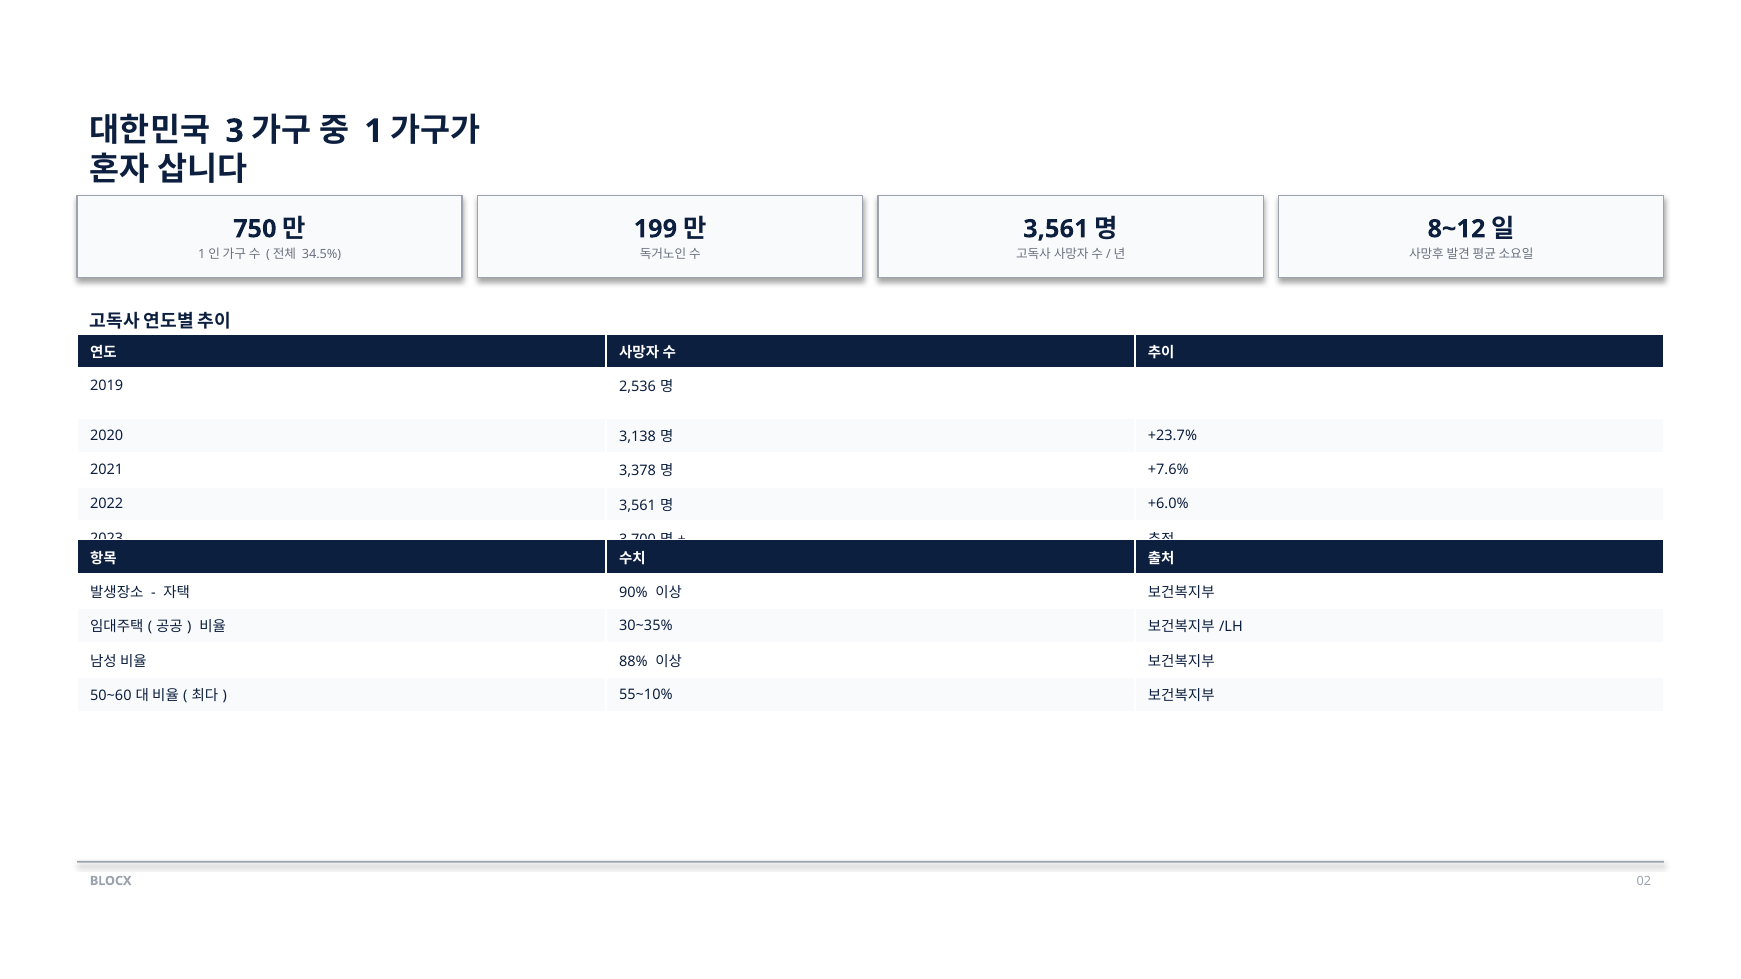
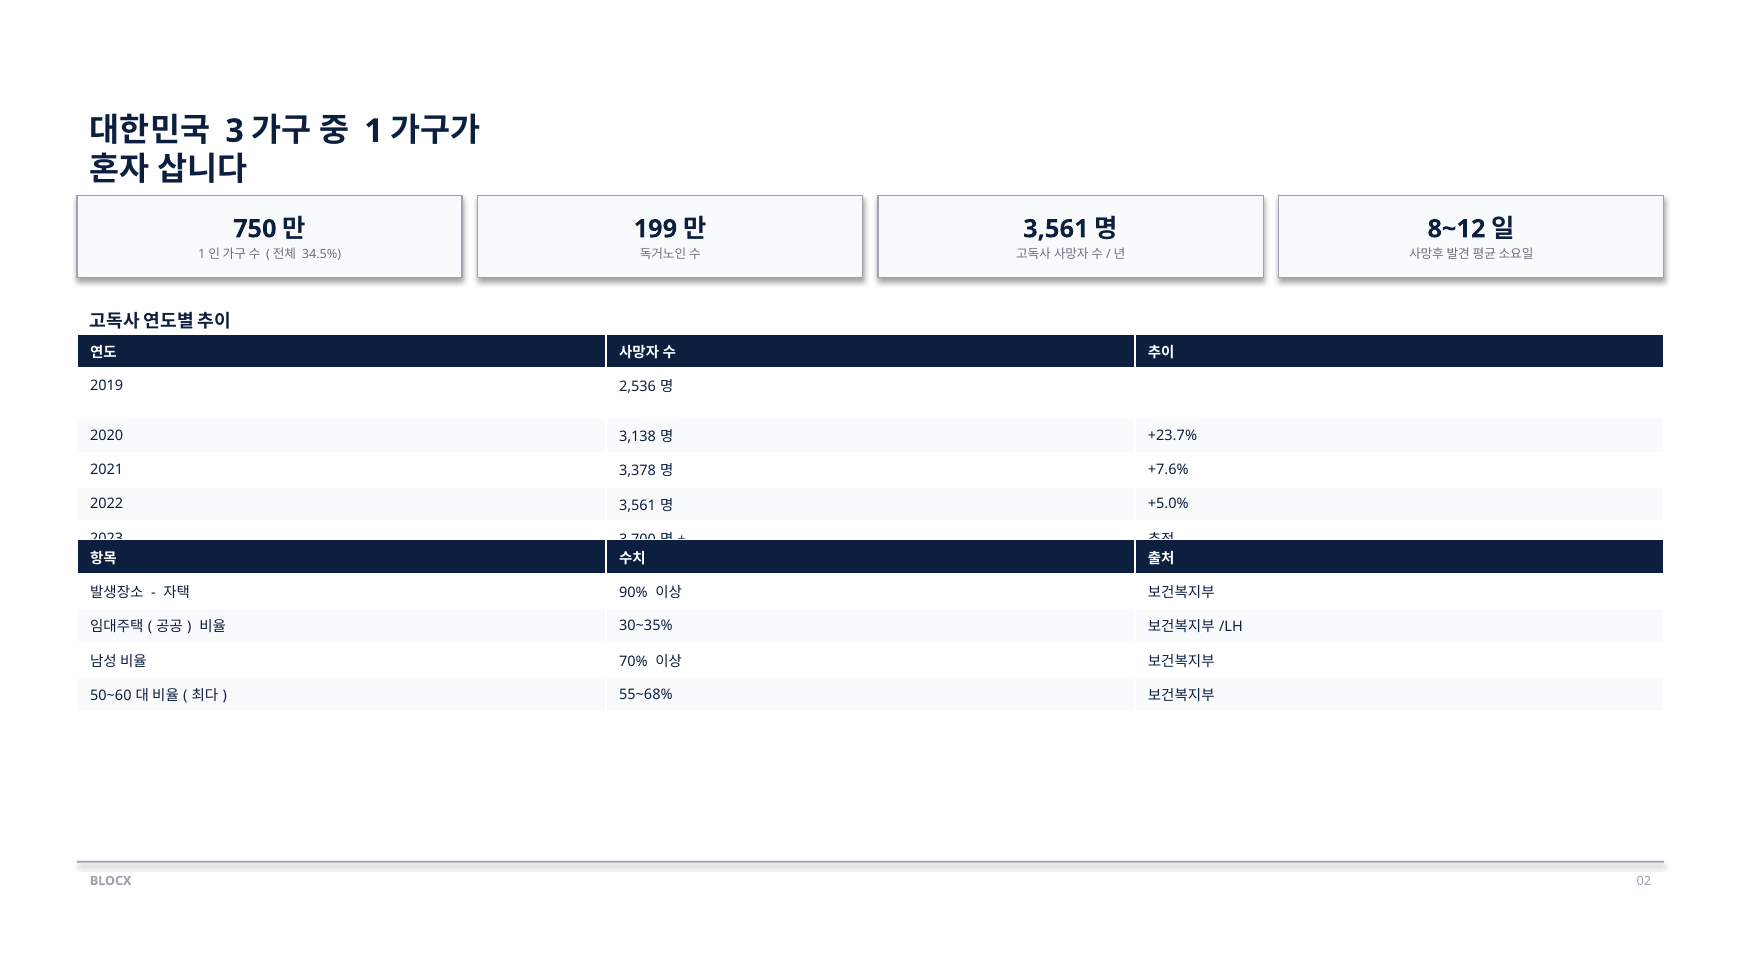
+6.0%: +6.0% -> +5.0% (1168, 504)
88%: 88% -> 70% (633, 662)
55~10%: 55~10% -> 55~68% (646, 695)
